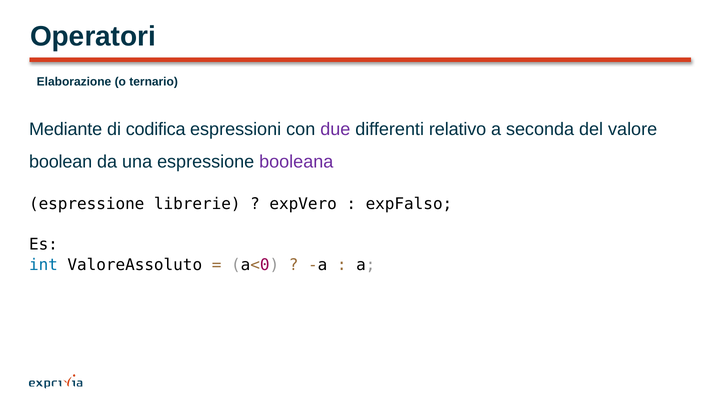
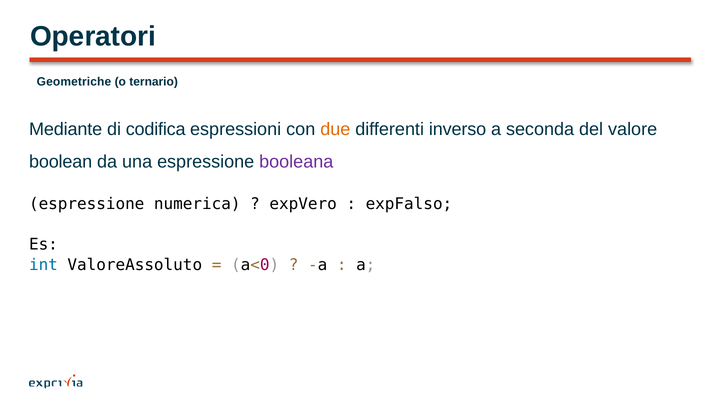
Elaborazione: Elaborazione -> Geometriche (74, 82)
due colour: purple -> orange (335, 129)
relativo: relativo -> inverso (458, 129)
librerie: librerie -> numerica (197, 204)
